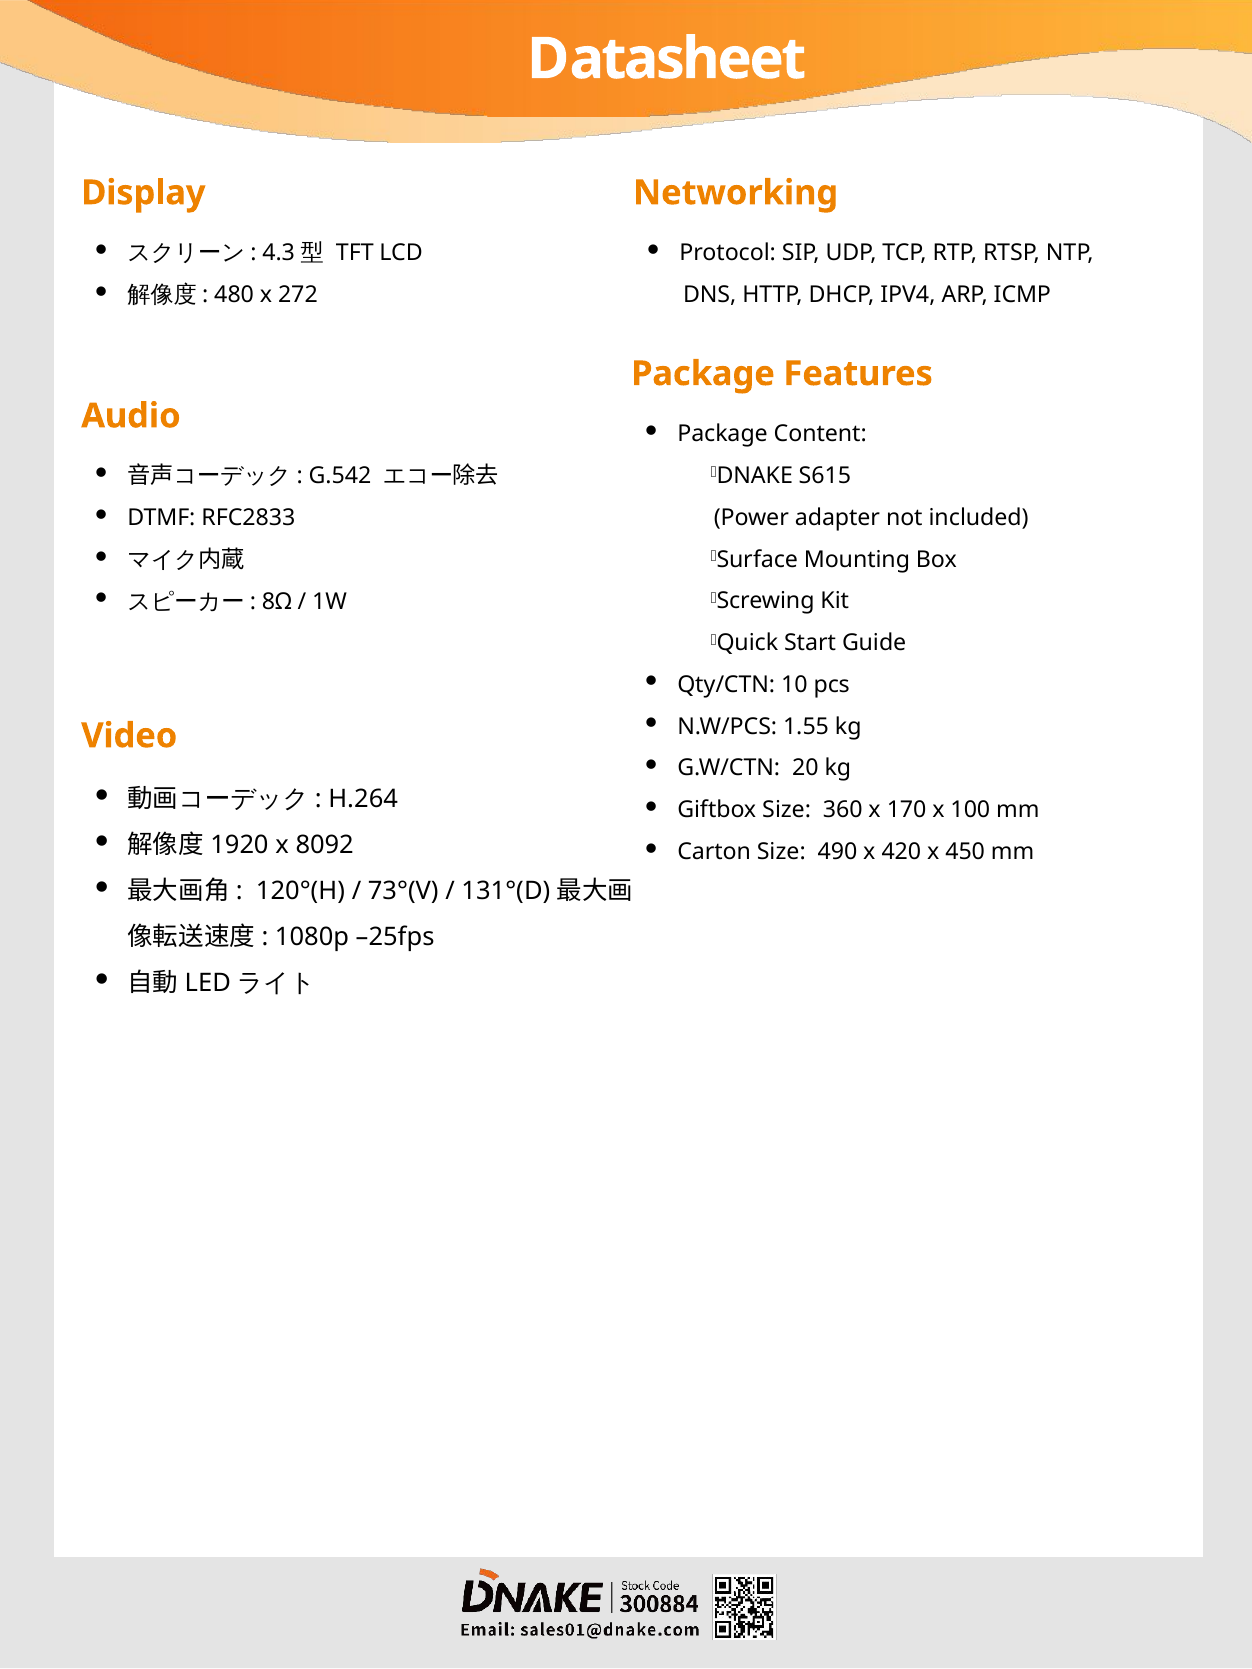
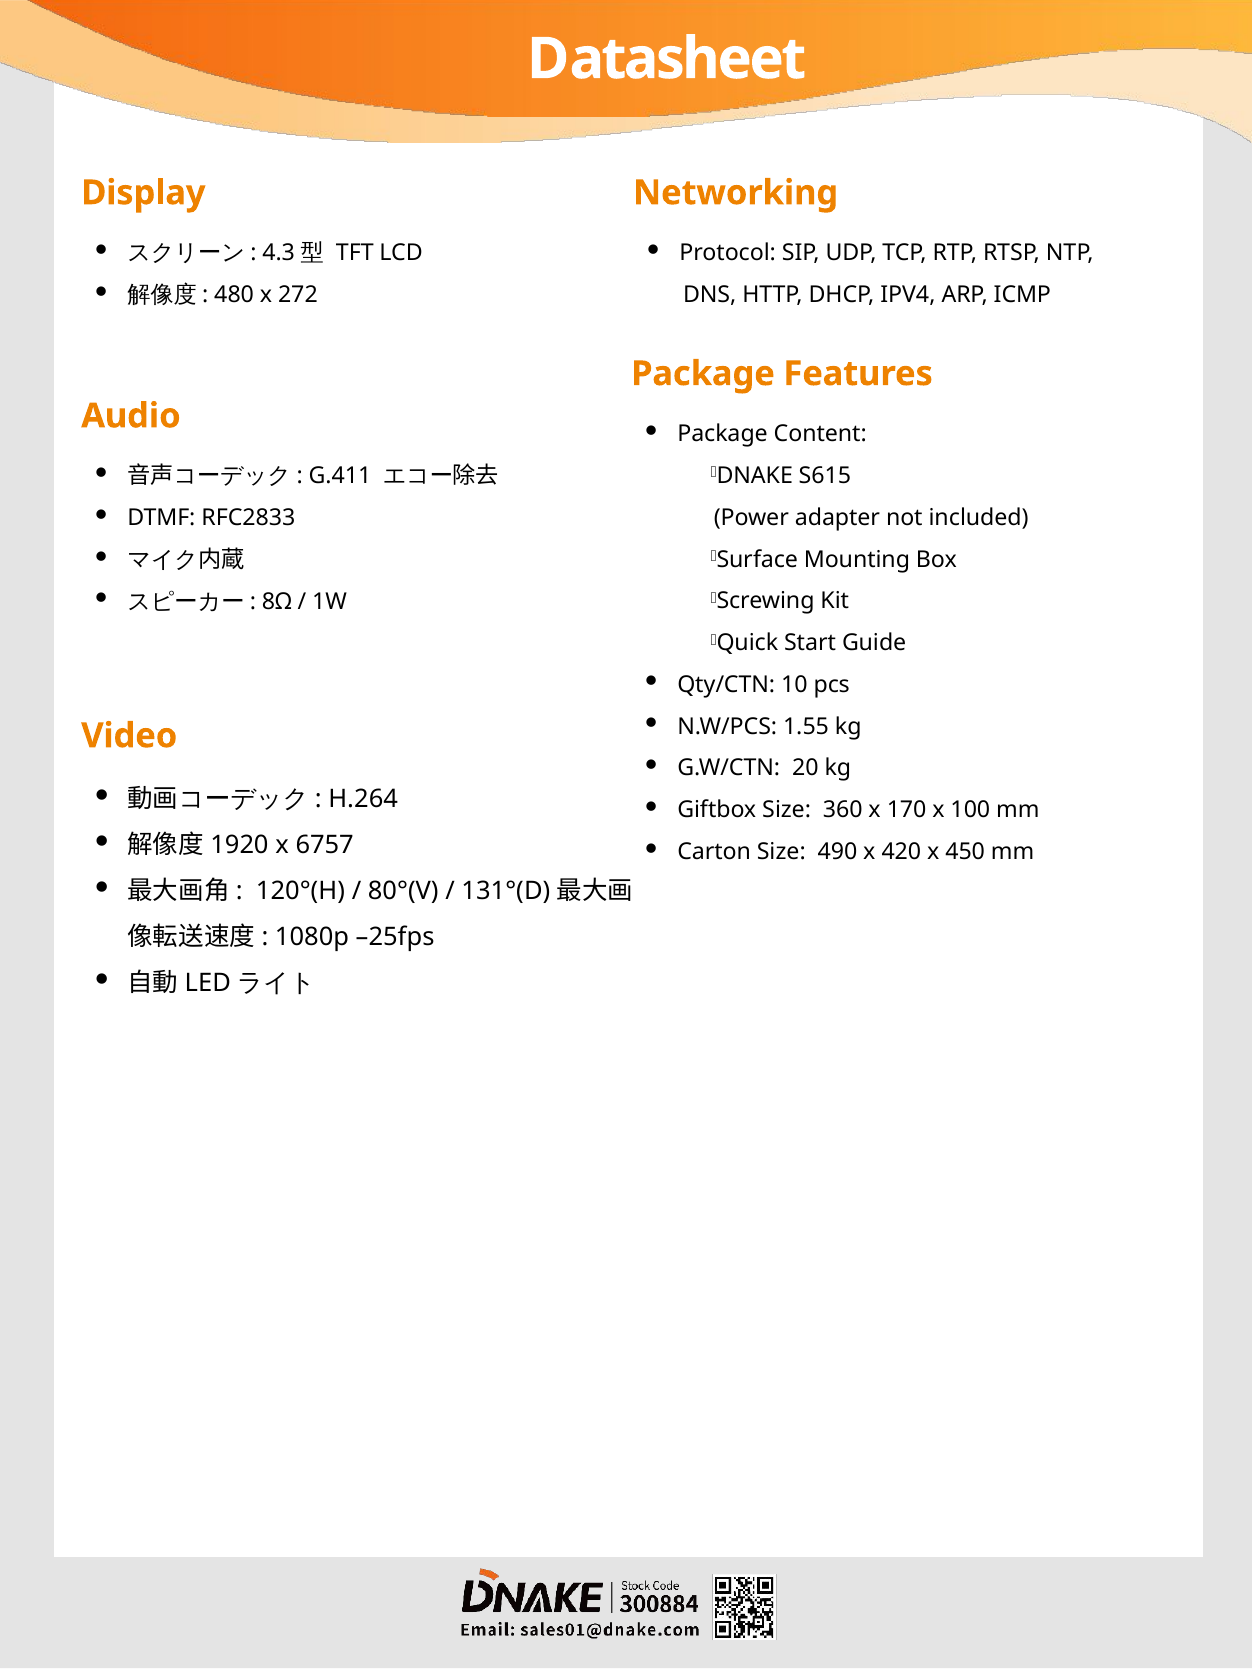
G.542: G.542 -> G.411 (340, 476)
8092: 8092 -> 6757 (325, 845)
73°(V: 73°(V -> 80°(V (403, 891)
